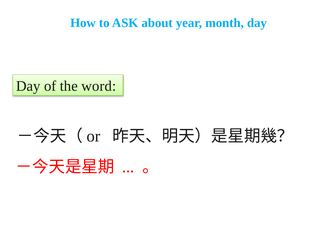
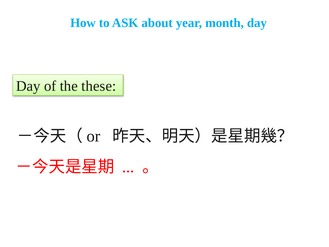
word: word -> these (99, 86)
